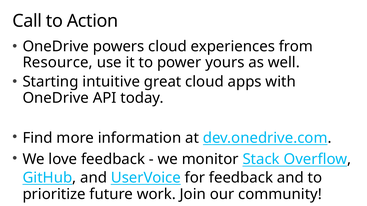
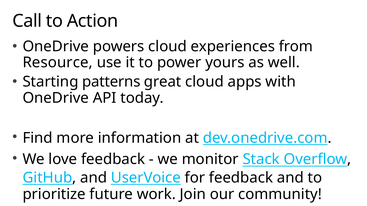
intuitive: intuitive -> patterns (111, 82)
